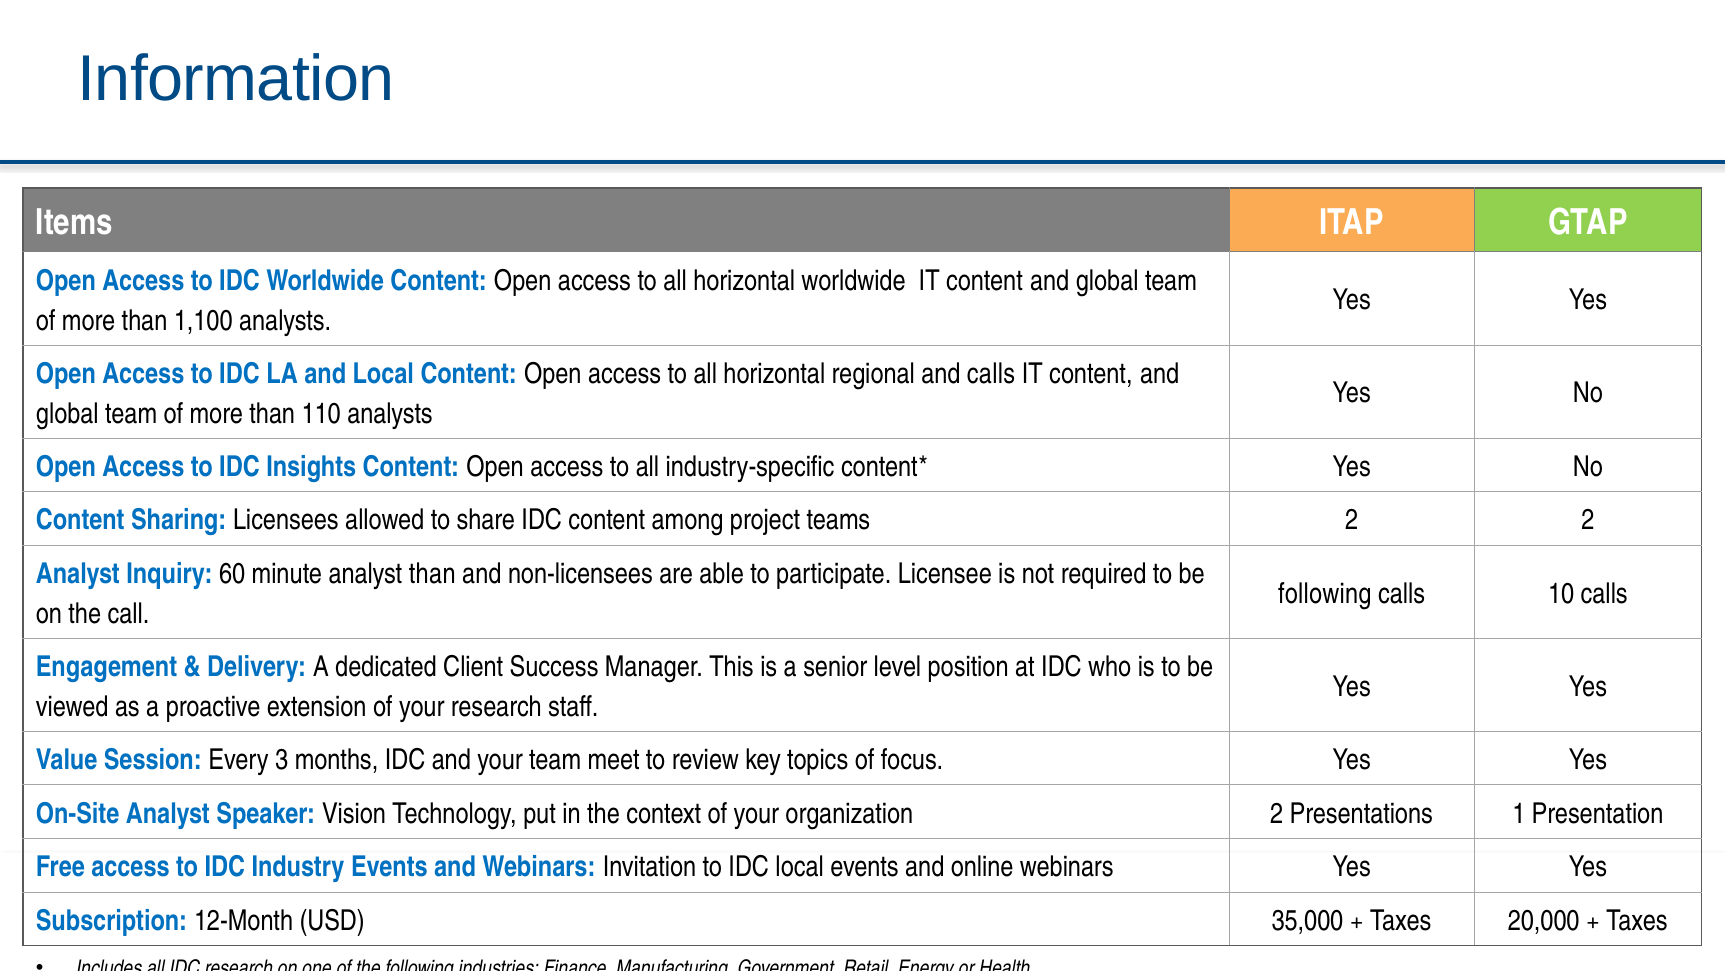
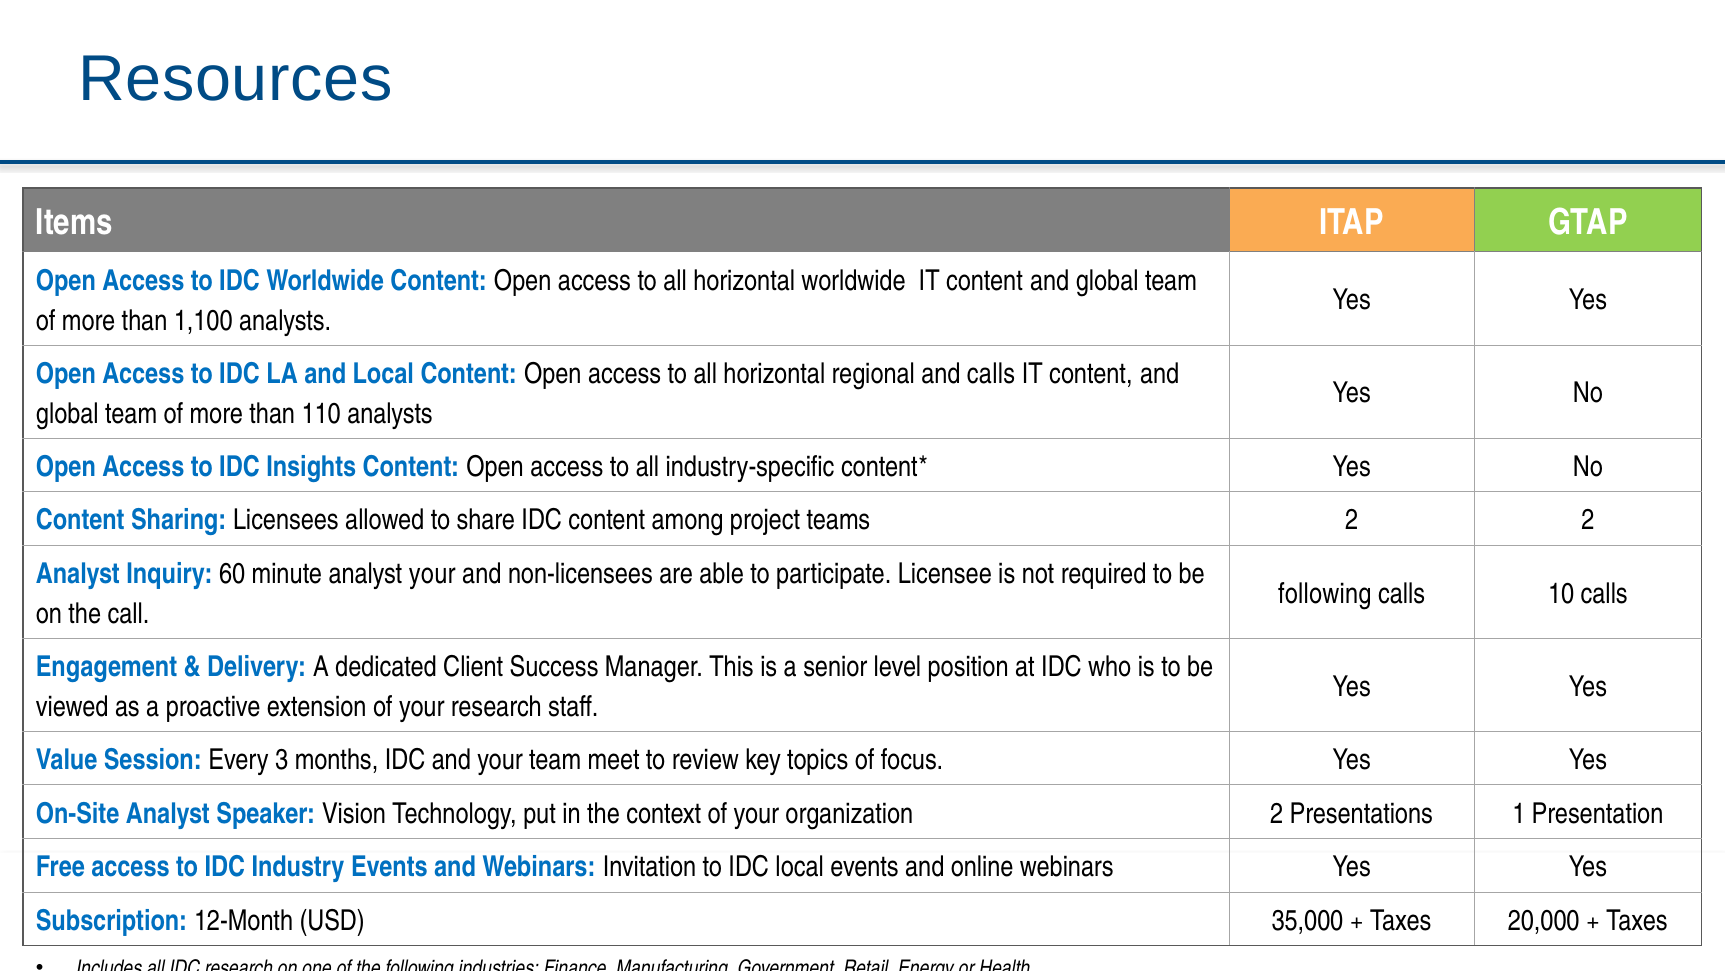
Information: Information -> Resources (235, 79)
analyst than: than -> your (432, 573)
